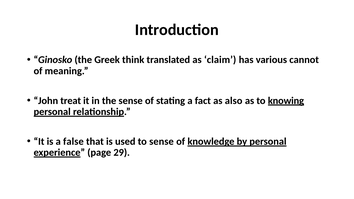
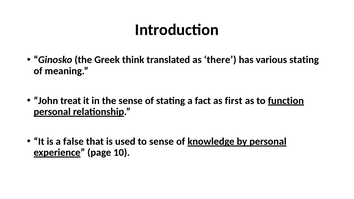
claim: claim -> there (220, 60)
various cannot: cannot -> stating (304, 60)
also: also -> first (234, 101)
knowing: knowing -> function (286, 101)
29: 29 -> 10 (122, 153)
